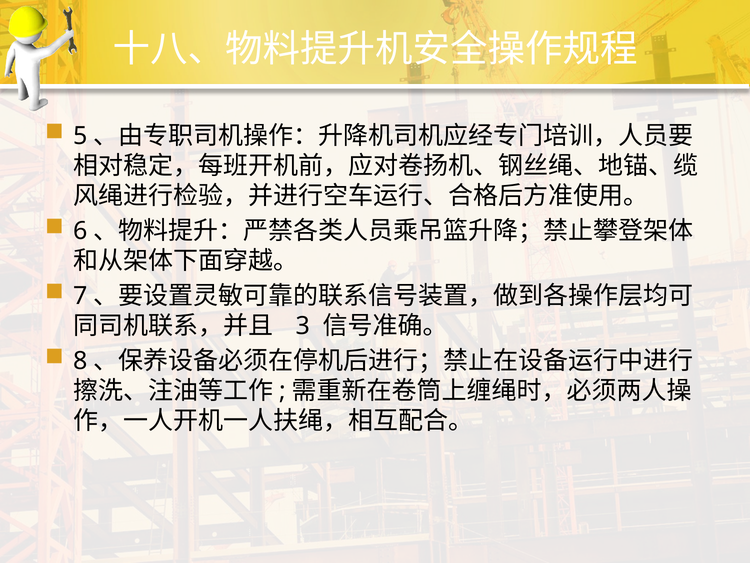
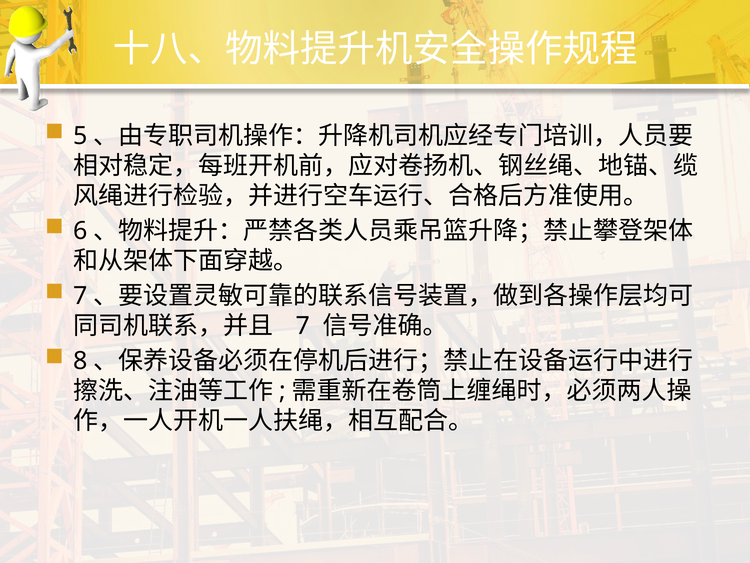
3: 3 -> 7 (303, 326)
